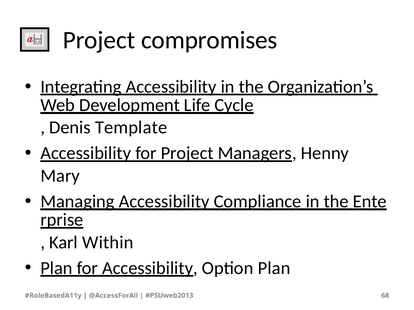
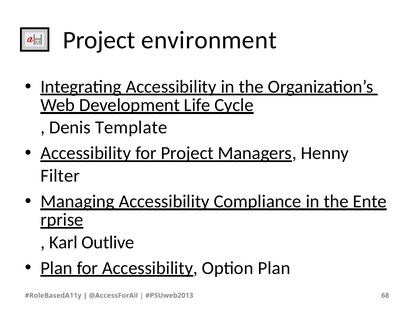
compromises: compromises -> environment (209, 40)
Mary: Mary -> Filter (60, 176)
Within: Within -> Outlive (108, 243)
